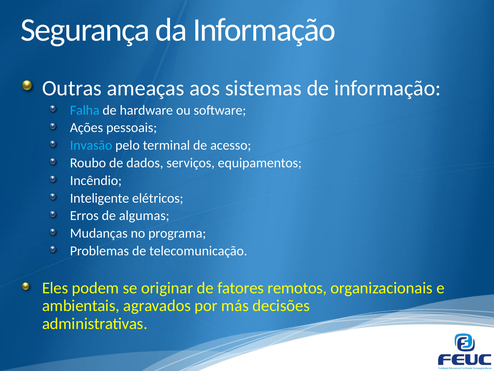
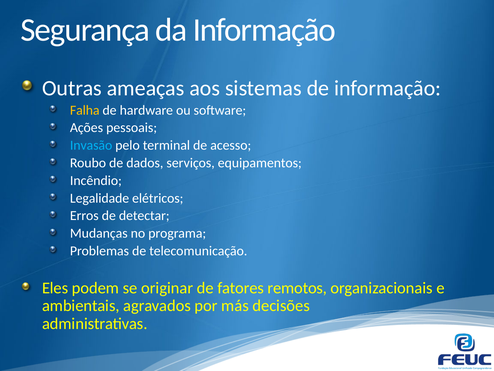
Falha colour: light blue -> yellow (85, 110)
Inteligente: Inteligente -> Legalidade (100, 198)
algumas: algumas -> detectar (144, 215)
